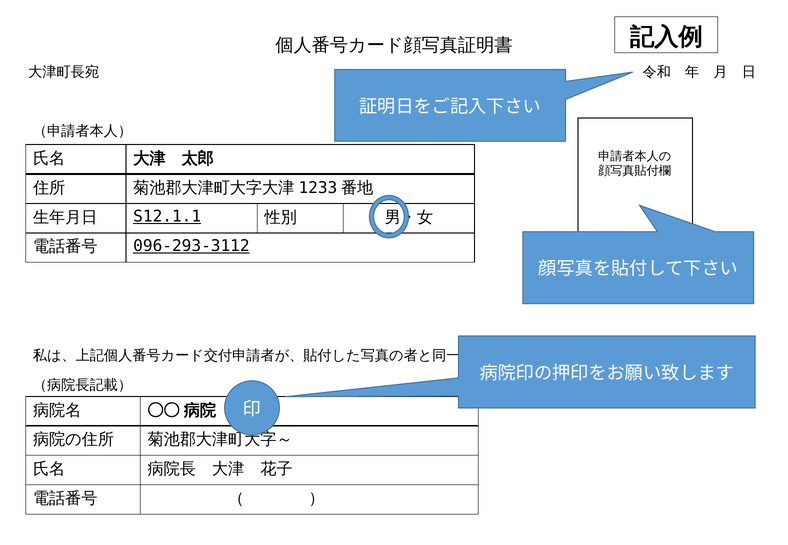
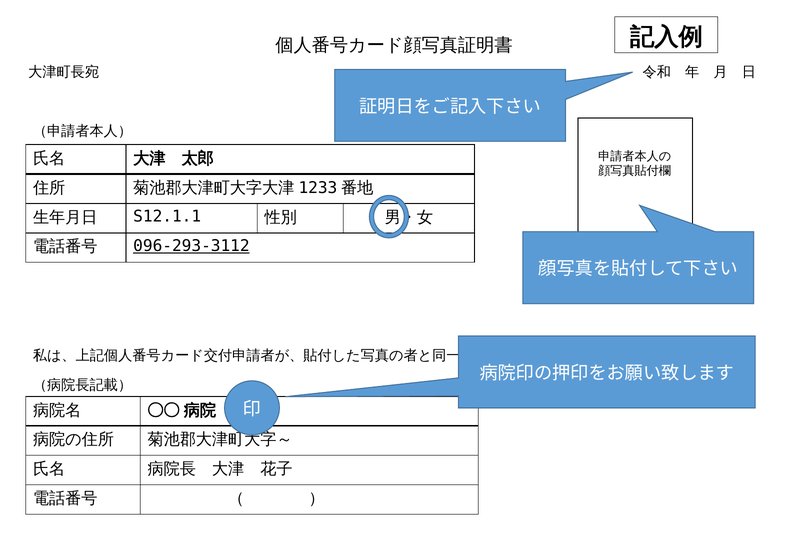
S12.1.1 underline: present -> none (167, 217)
